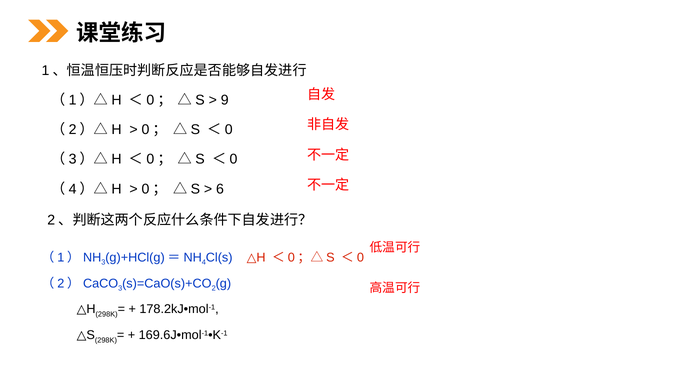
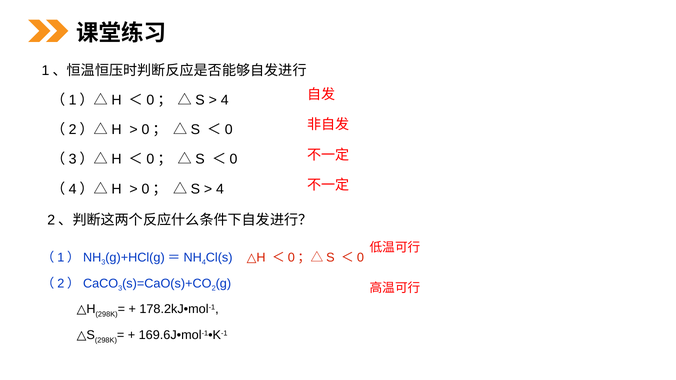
9: 9 -> 4 (225, 100)
6: 6 -> 4 (220, 189)
